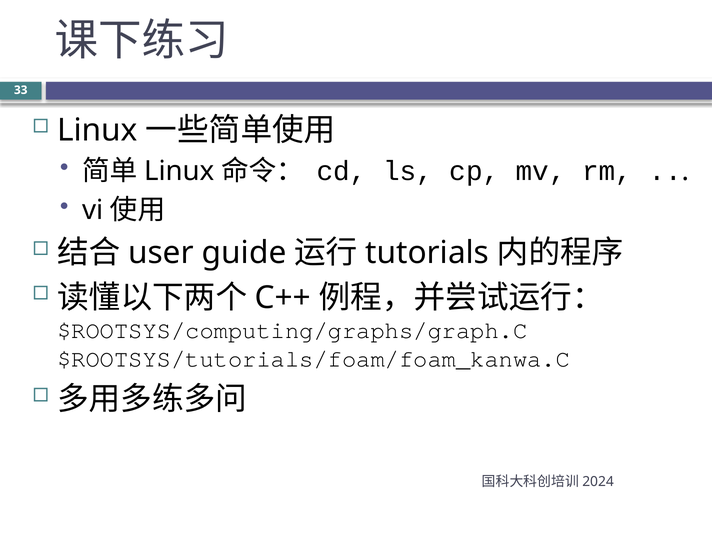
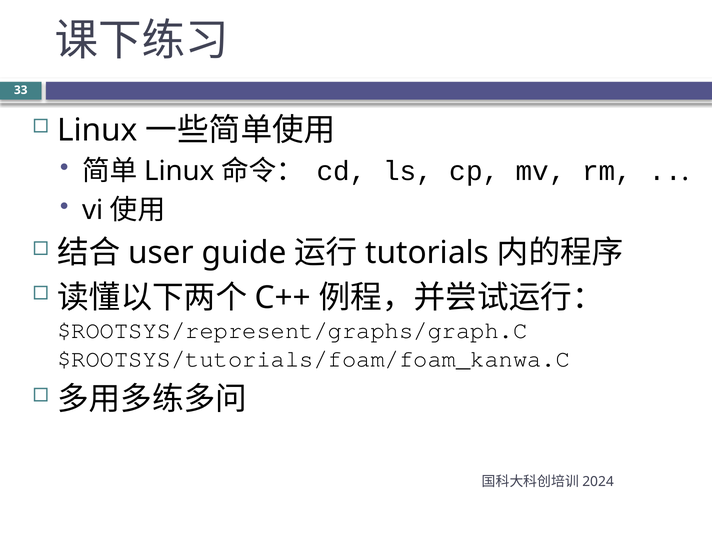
$ROOTSYS/computing/graphs/graph.C: $ROOTSYS/computing/graphs/graph.C -> $ROOTSYS/represent/graphs/graph.C (292, 330)
